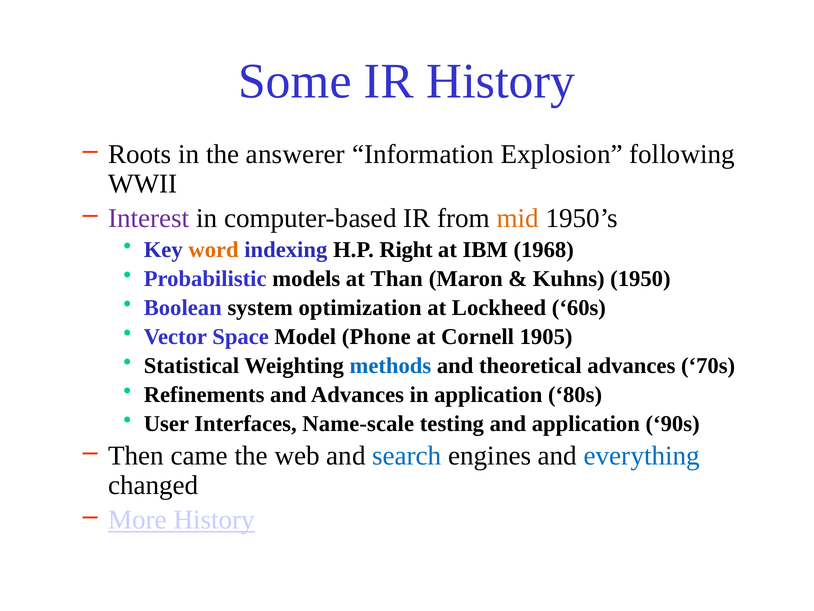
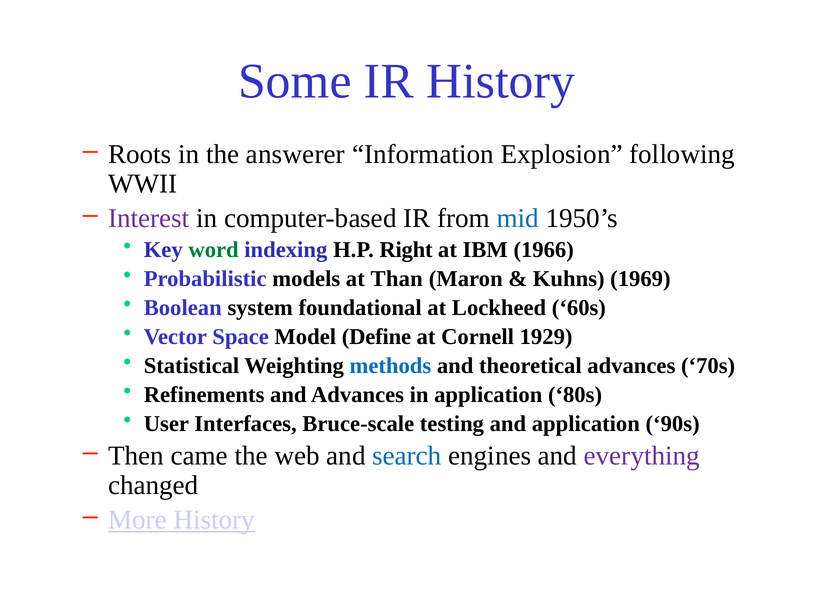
mid colour: orange -> blue (518, 218)
word colour: orange -> green (214, 250)
1968: 1968 -> 1966 (544, 250)
1950: 1950 -> 1969 (640, 279)
optimization: optimization -> foundational (360, 307)
Phone: Phone -> Define (376, 336)
1905: 1905 -> 1929 (546, 336)
Name-scale: Name-scale -> Bruce-scale (358, 423)
everything colour: blue -> purple (642, 456)
